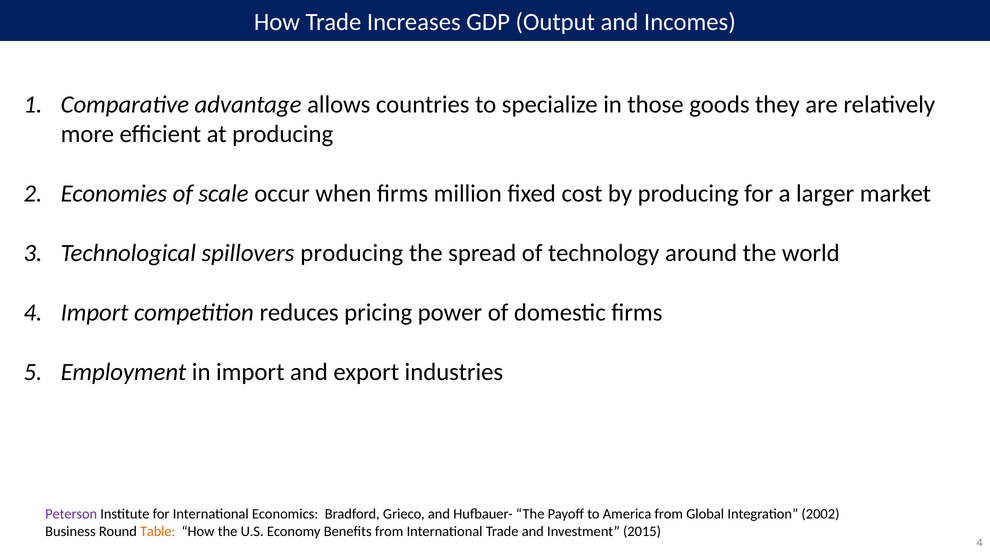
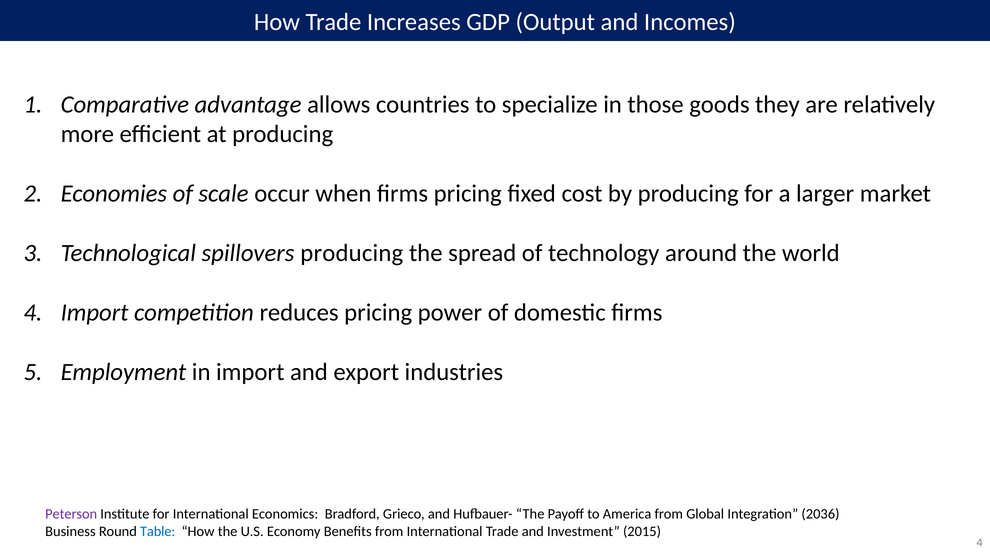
firms million: million -> pricing (468, 194)
2002: 2002 -> 2036 (820, 514)
Table colour: orange -> blue (158, 531)
